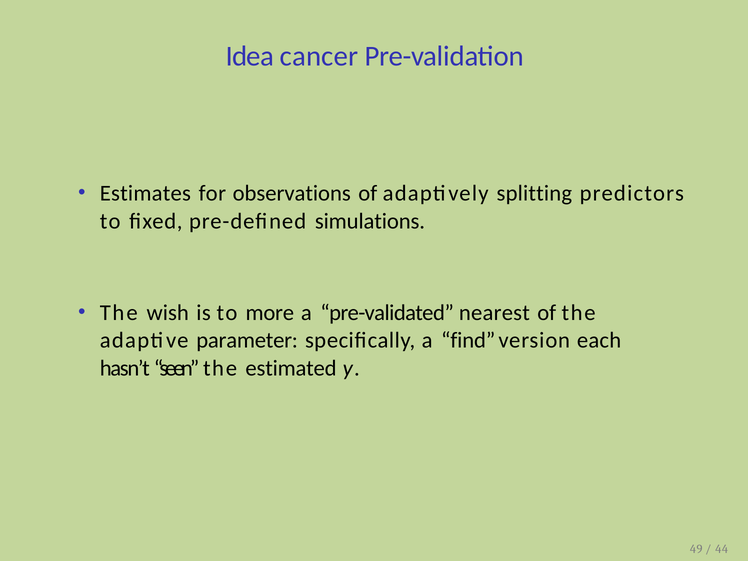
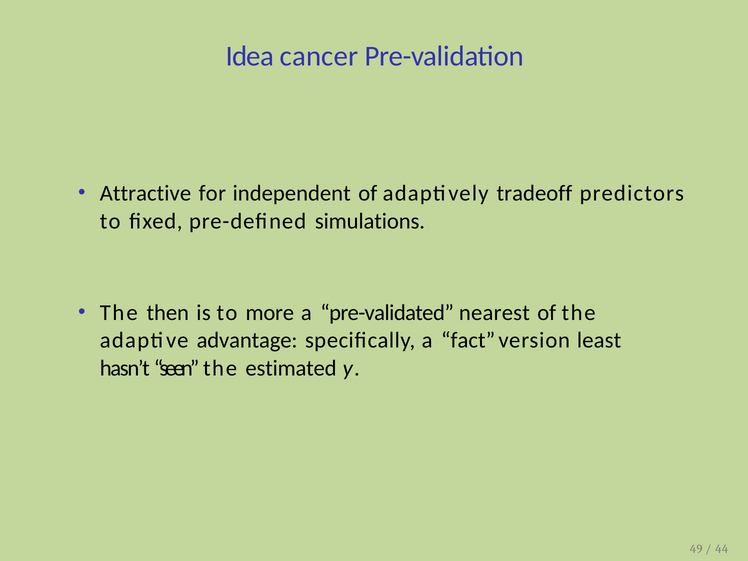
Estimates: Estimates -> Attractive (145, 194)
observations: observations -> independent (292, 194)
splitting: splitting -> tradeoff (534, 194)
wish: wish -> then (168, 313)
parameter: parameter -> advantage (247, 341)
find: find -> fact (468, 341)
each: each -> least (599, 341)
